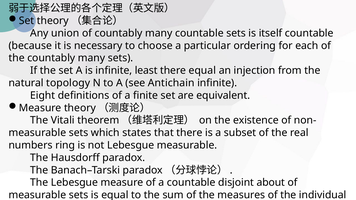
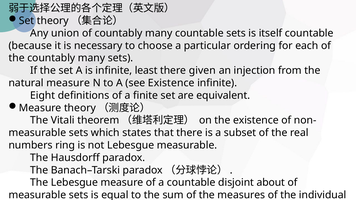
there equal: equal -> given (202, 71)
natural topology: topology -> measure (68, 83)
see Antichain: Antichain -> Existence (171, 83)
